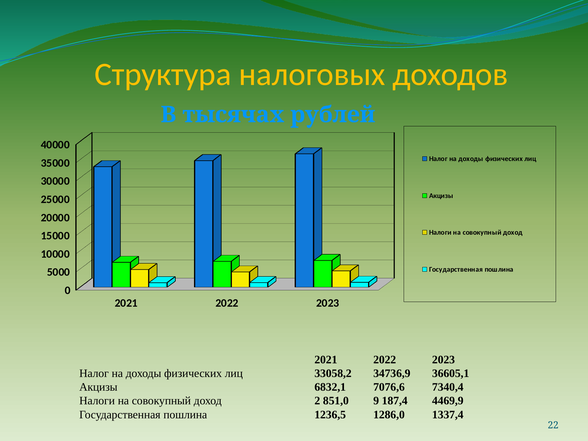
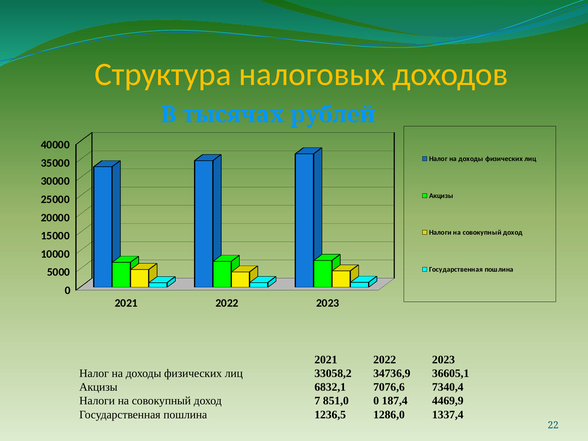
2: 2 -> 7 (317, 401)
851,0 9: 9 -> 0 (376, 401)
